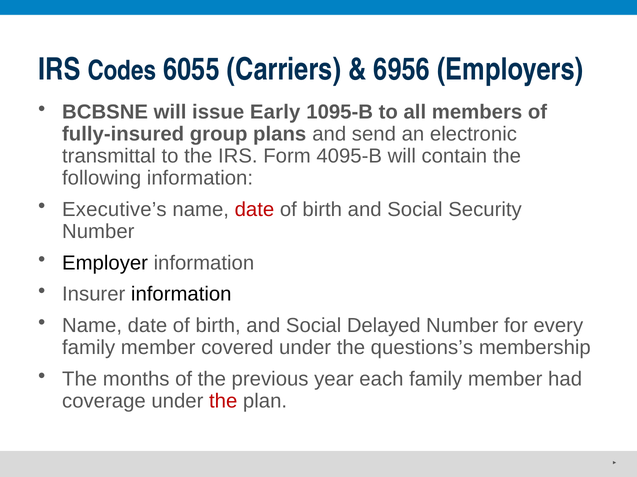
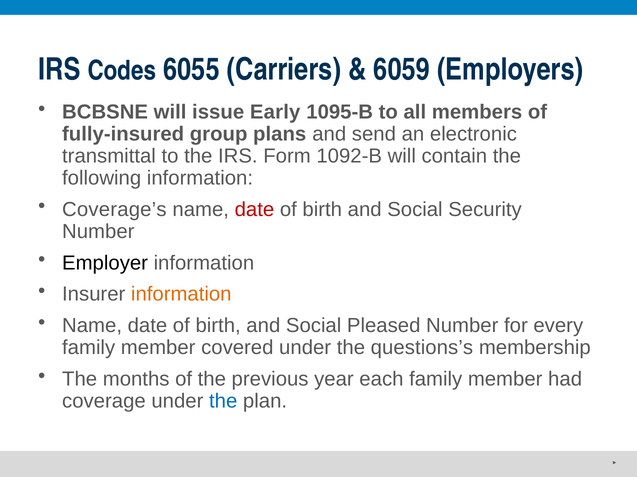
6956: 6956 -> 6059 (402, 70)
4095-B: 4095-B -> 1092-B (349, 156)
Executive’s: Executive’s -> Coverage’s (114, 210)
information colour: black -> orange (181, 295)
Delayed: Delayed -> Pleased (384, 326)
the colour: red -> blue (223, 402)
